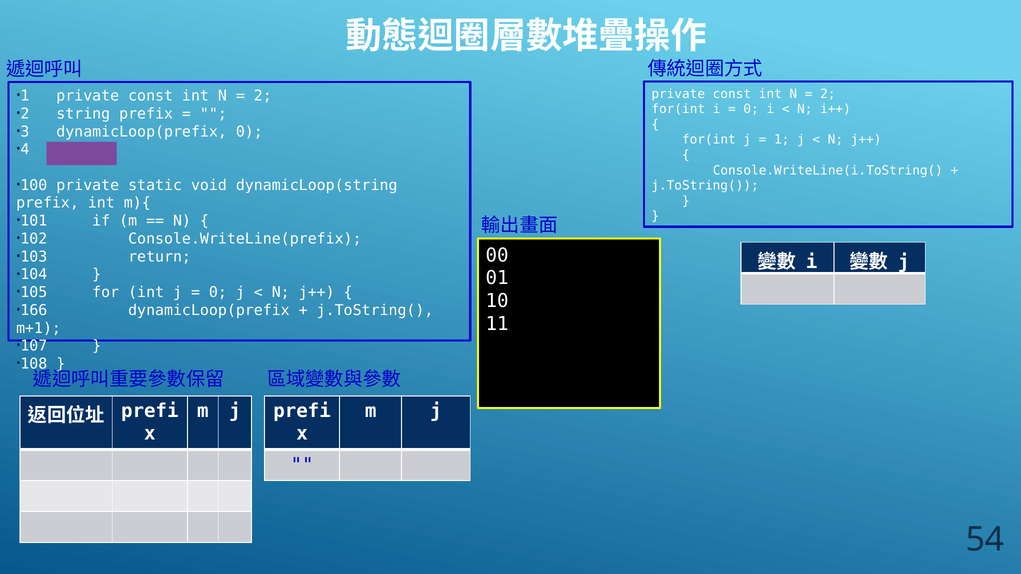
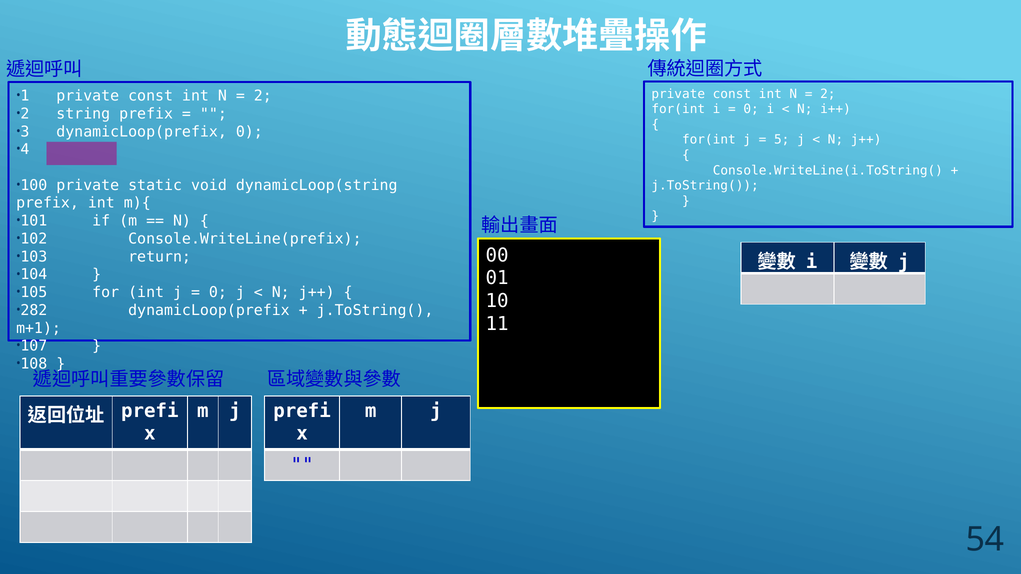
1: 1 -> 5 (782, 140)
166: 166 -> 282 (34, 310)
